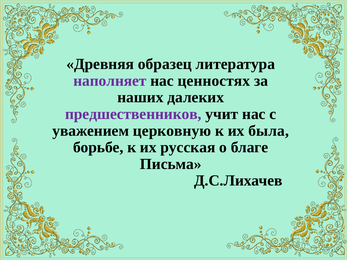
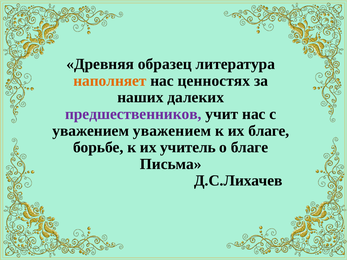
наполняет colour: purple -> orange (110, 81)
уважением церковную: церковную -> уважением (172, 131)
их была: была -> благе (269, 131)
русская: русская -> учитель (188, 147)
